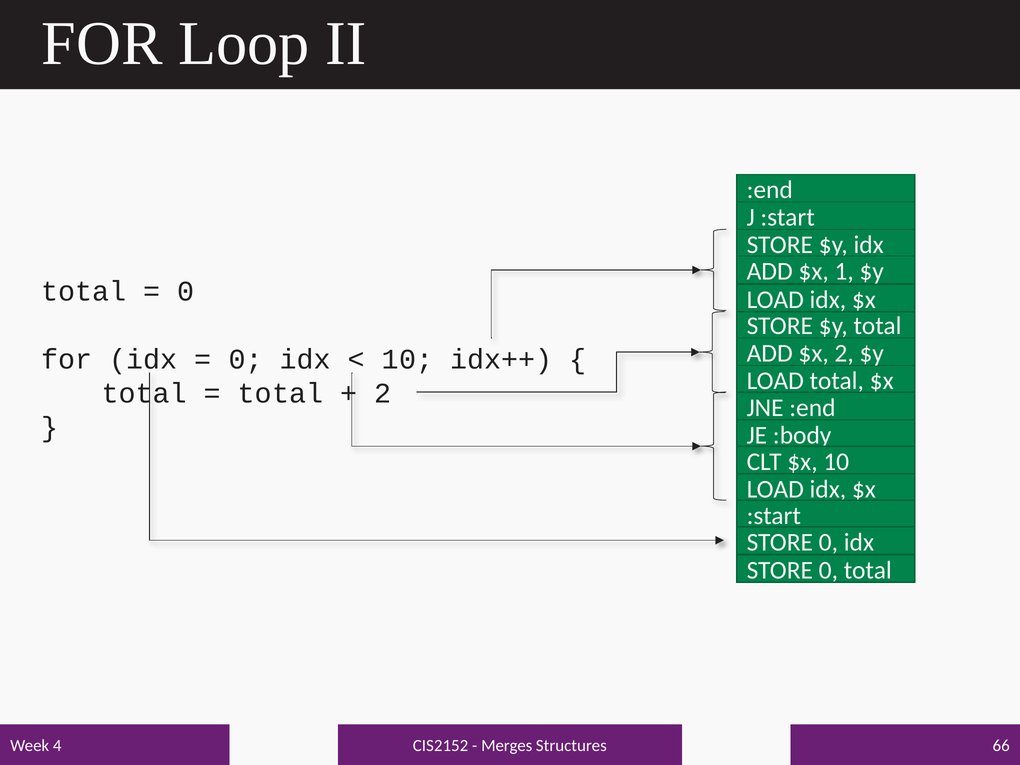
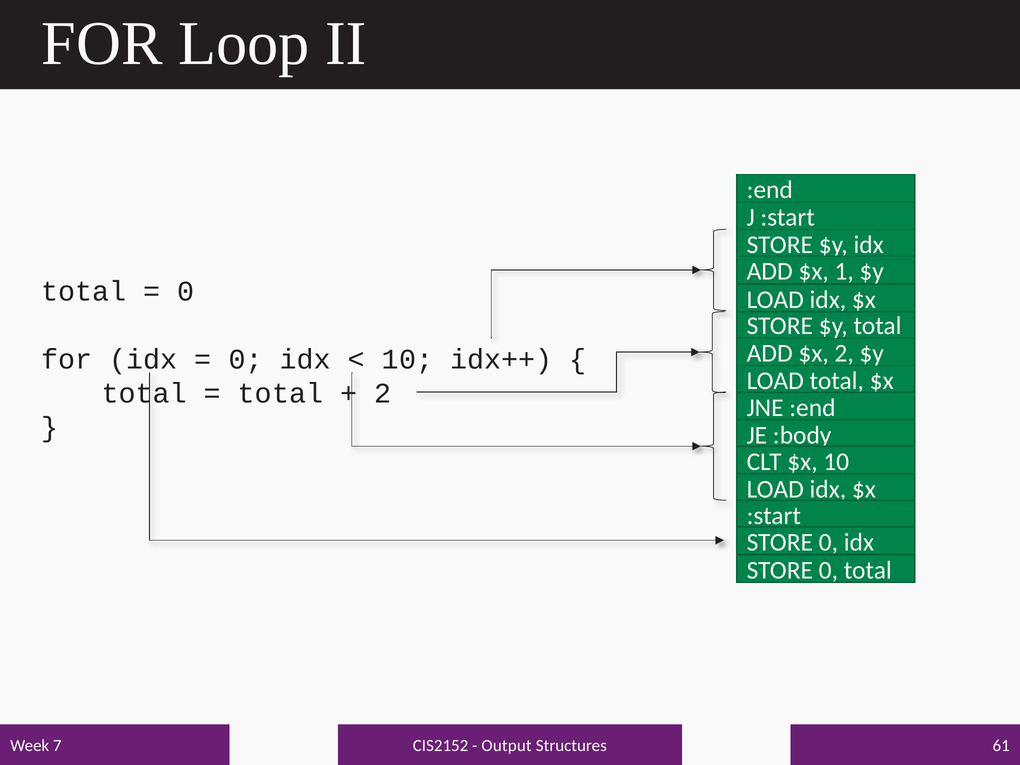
Merges: Merges -> Output (507, 746)
66: 66 -> 61 (1001, 746)
4: 4 -> 7 (57, 746)
